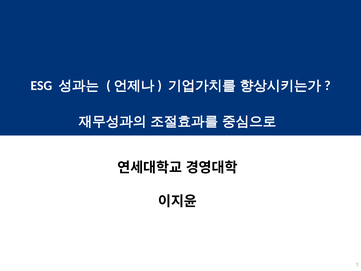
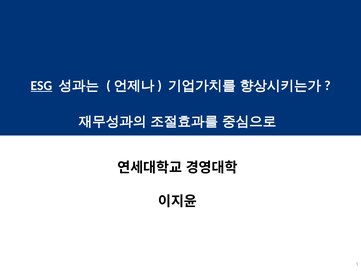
ESG underline: none -> present (41, 85)
